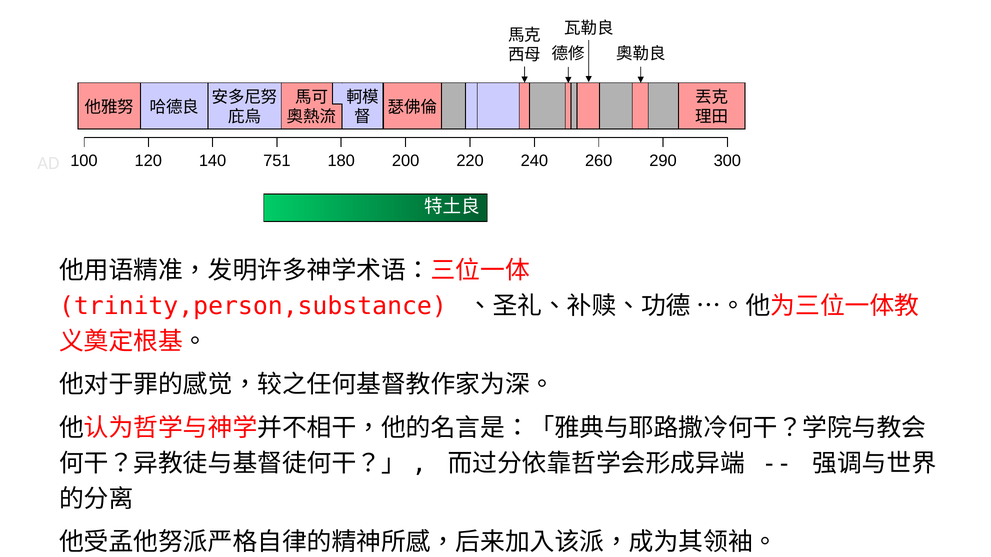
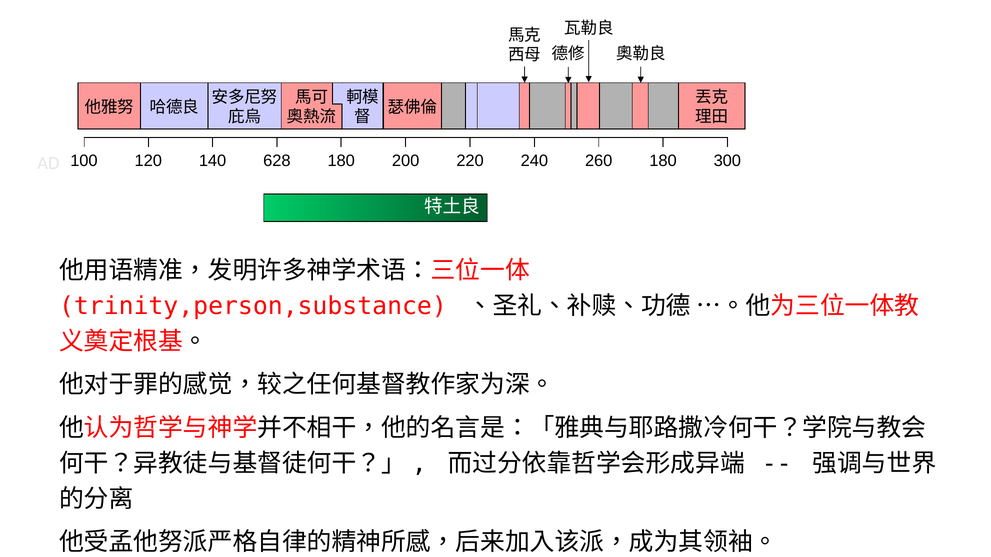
751: 751 -> 628 (277, 161)
260 290: 290 -> 180 (663, 161)
